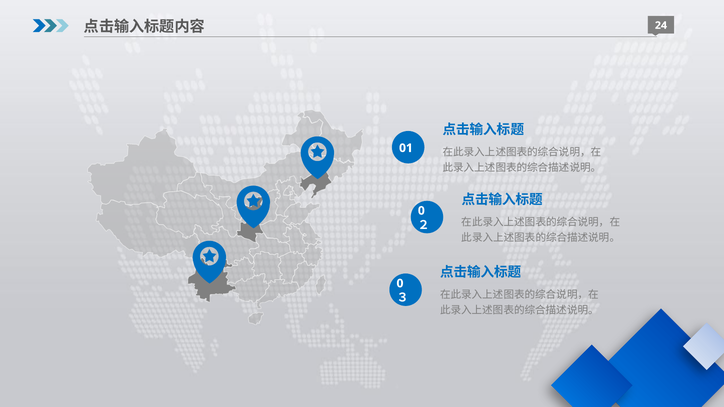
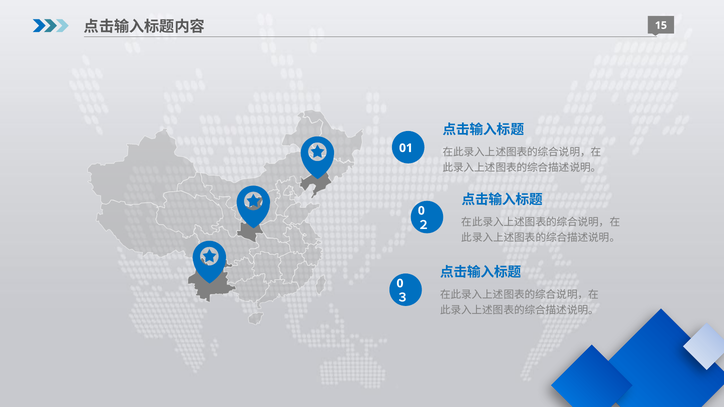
24: 24 -> 15 (661, 25)
